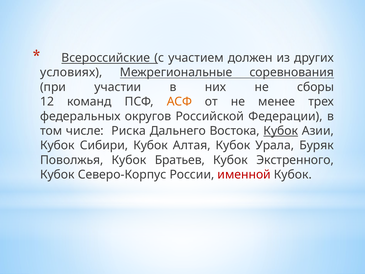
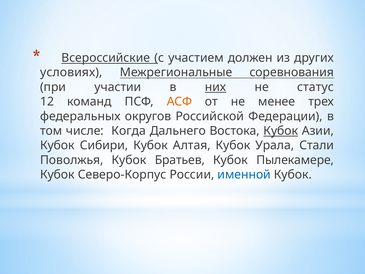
них underline: none -> present (216, 87)
сборы: сборы -> статус (316, 87)
Риска: Риска -> Когда (129, 131)
Буряк: Буряк -> Стали (317, 145)
Экстренного: Экстренного -> Пылекамере (295, 160)
именной colour: red -> blue (244, 175)
